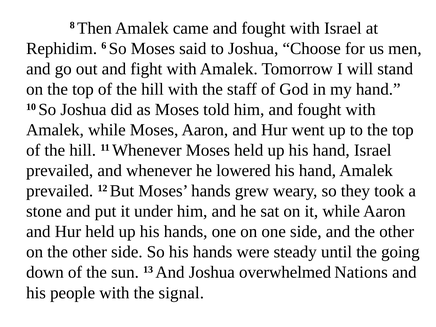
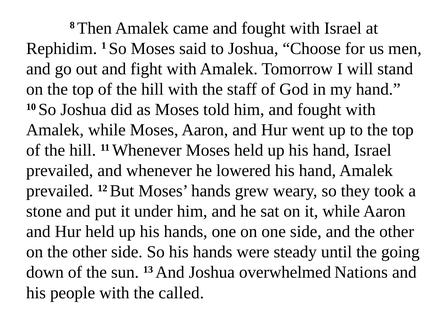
6: 6 -> 1 (104, 46)
signal: signal -> called (181, 293)
